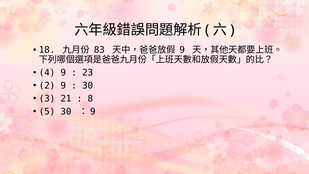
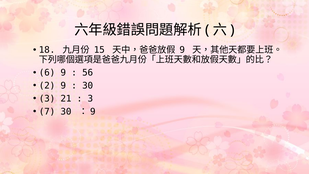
83: 83 -> 15 (99, 50)
4: 4 -> 6 (47, 73)
23: 23 -> 56 (88, 73)
8: 8 -> 3 (90, 98)
5: 5 -> 7 (47, 111)
